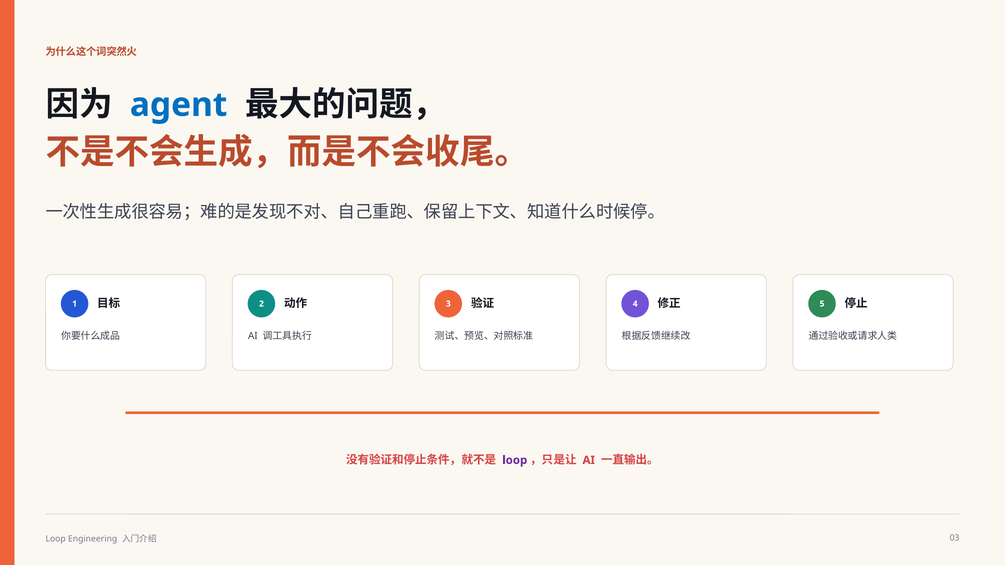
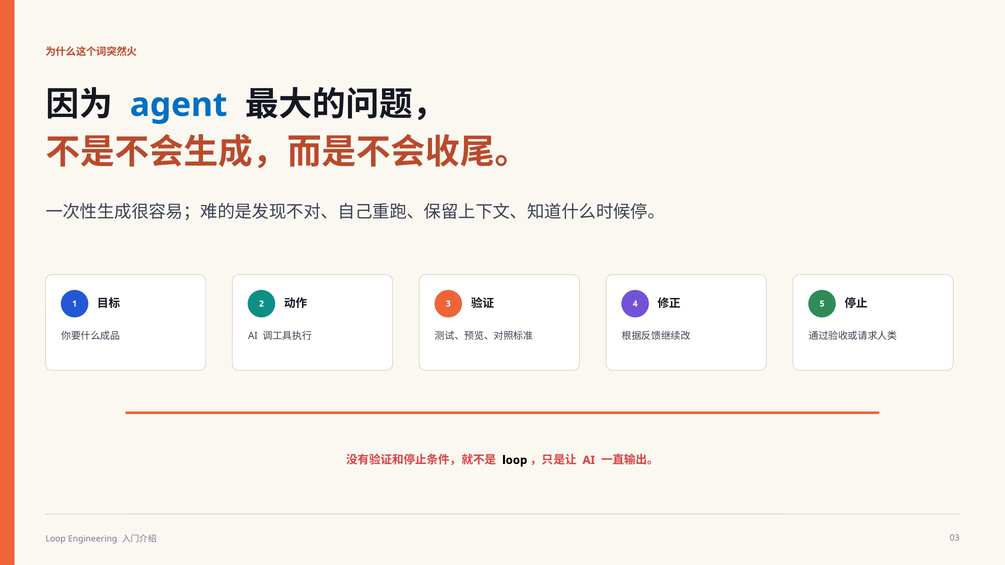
loop colour: purple -> black (515, 460)
